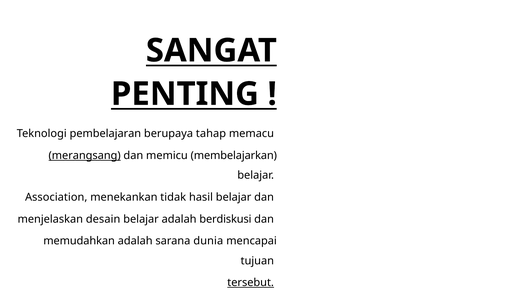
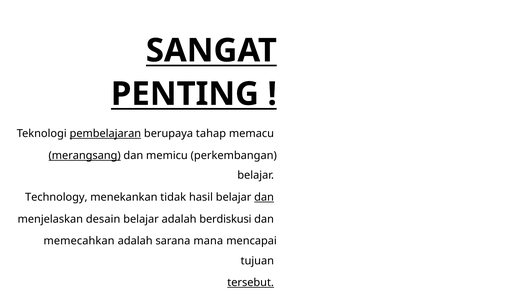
pembelajaran underline: none -> present (105, 134)
membelajarkan: membelajarkan -> perkembangan (234, 156)
Association: Association -> Technology (56, 197)
dan underline: none -> present (264, 197)
memudahkan: memudahkan -> memecahkan (79, 241)
dunia: dunia -> mana (208, 241)
